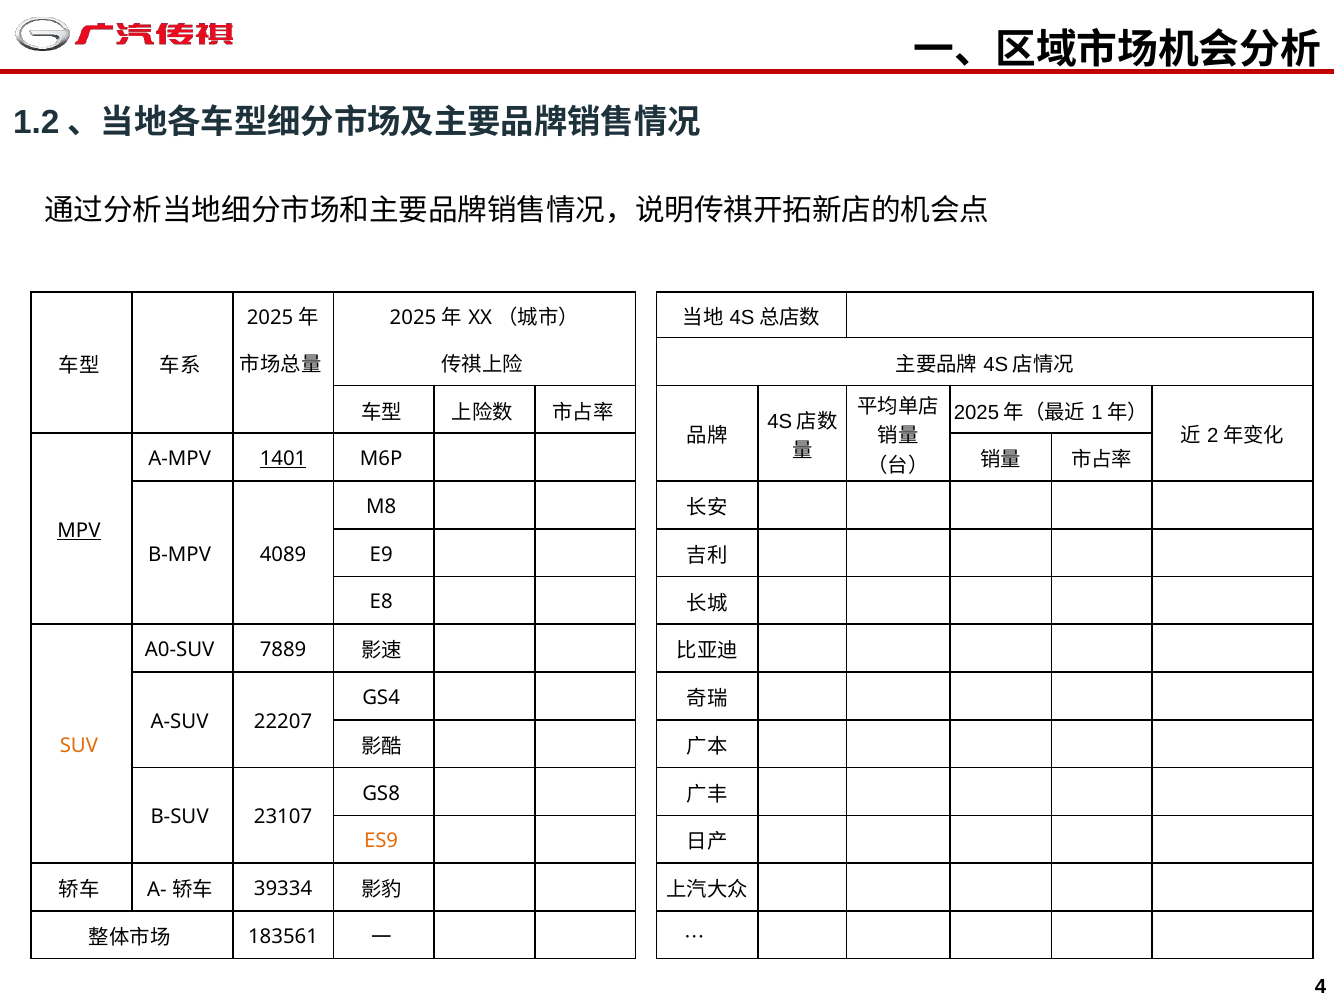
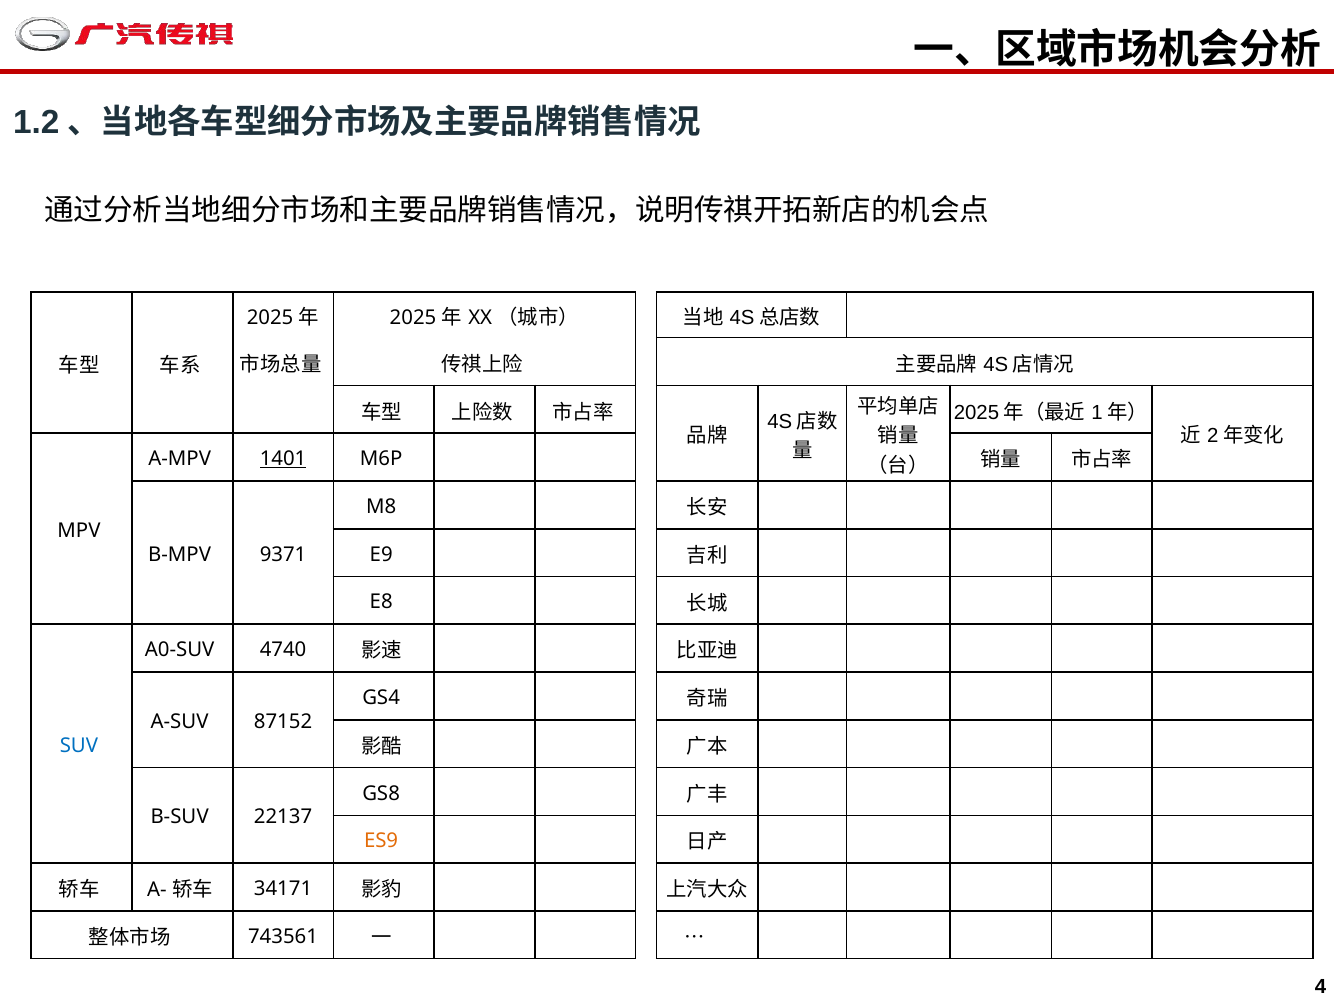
MPV underline: present -> none (79, 530)
4089: 4089 -> 9371 (283, 554)
7889: 7889 -> 4740 (283, 650)
22207: 22207 -> 87152 (283, 721)
SUV colour: orange -> blue (79, 745)
23107: 23107 -> 22137 (283, 817)
39334: 39334 -> 34171 (283, 888)
183561: 183561 -> 743561 (283, 936)
